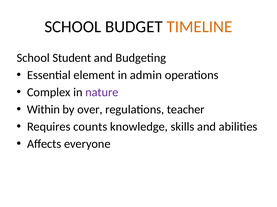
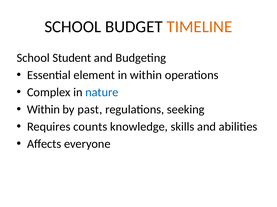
in admin: admin -> within (146, 75)
nature colour: purple -> blue (102, 93)
over: over -> past (90, 110)
teacher: teacher -> seeking (186, 110)
